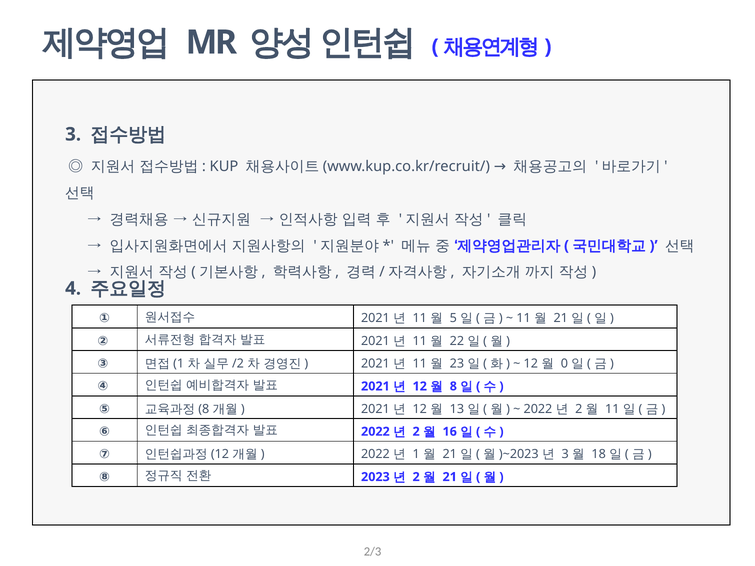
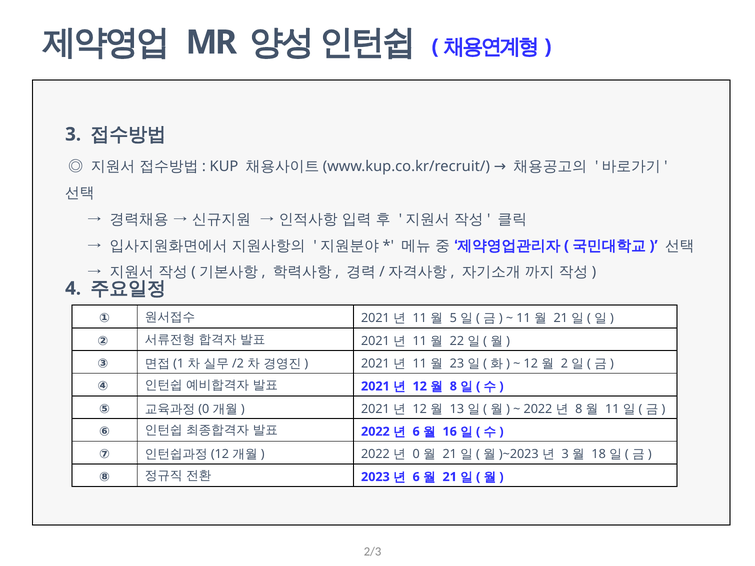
0: 0 -> 2 (564, 364)
8: 8 -> 0 (204, 409)
2: 2 -> 8 (579, 409)
2: 2 -> 6 (416, 432)
1: 1 -> 0 (416, 454)
2: 2 -> 6 (416, 477)
